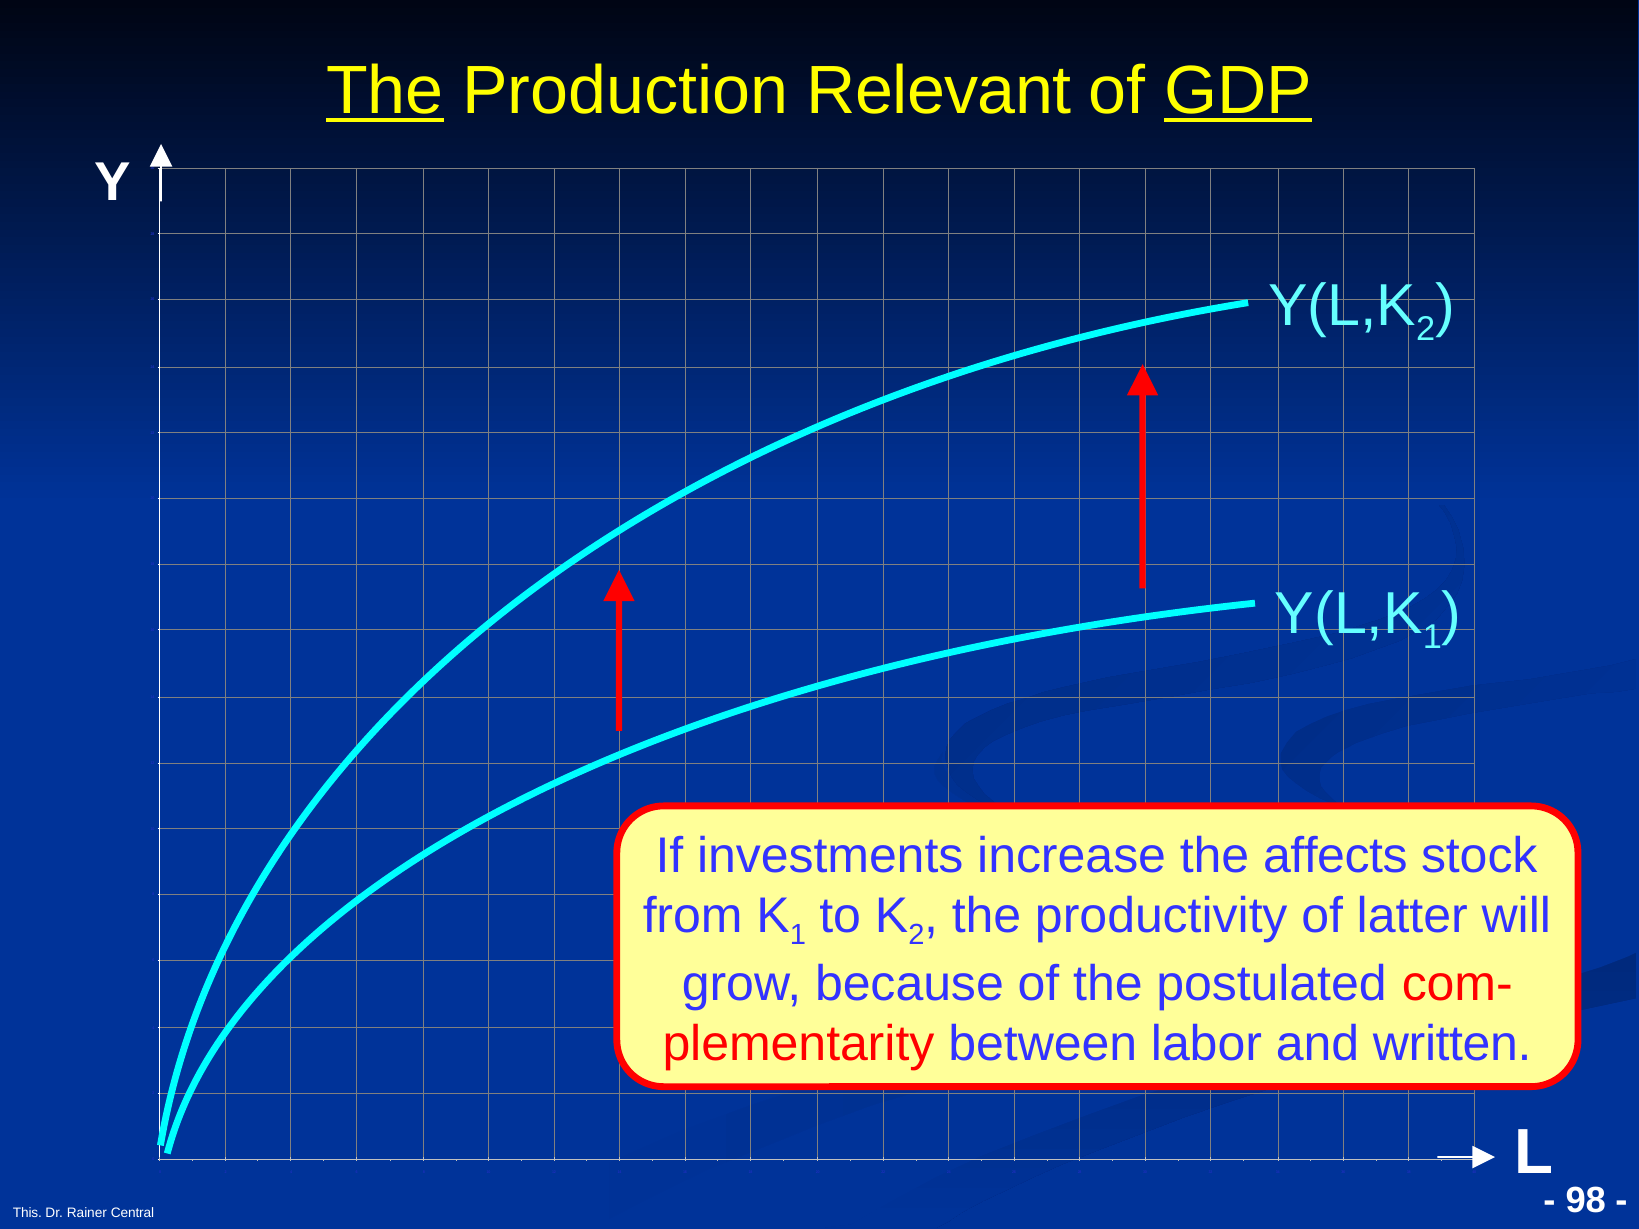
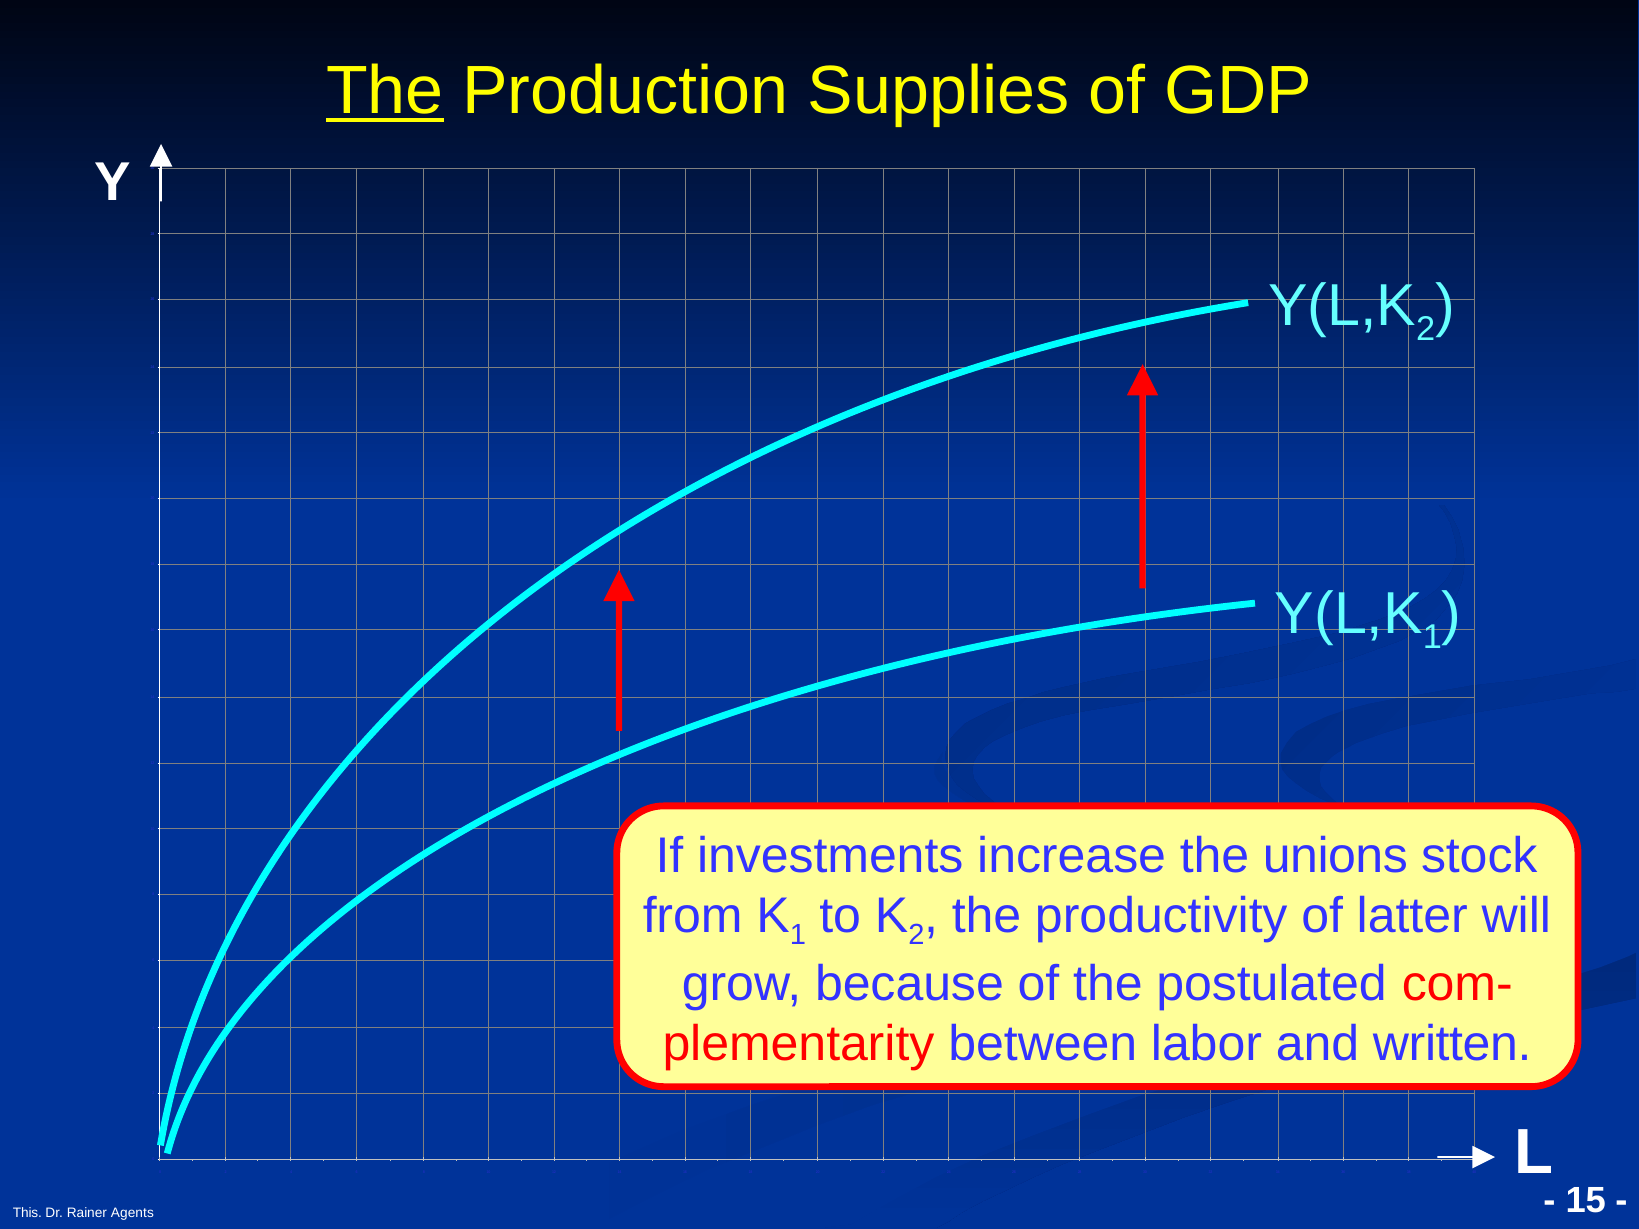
Relevant: Relevant -> Supplies (939, 91)
GDP underline: present -> none (1238, 91)
affects: affects -> unions (1335, 856)
98: 98 -> 15 (1586, 1201)
Central: Central -> Agents (132, 1213)
